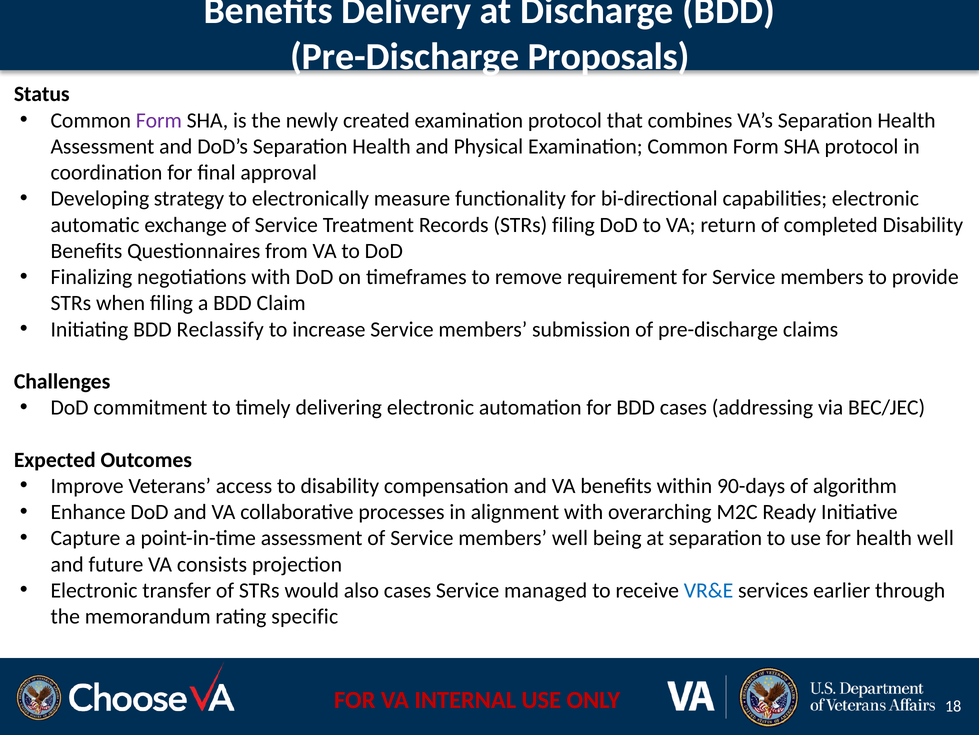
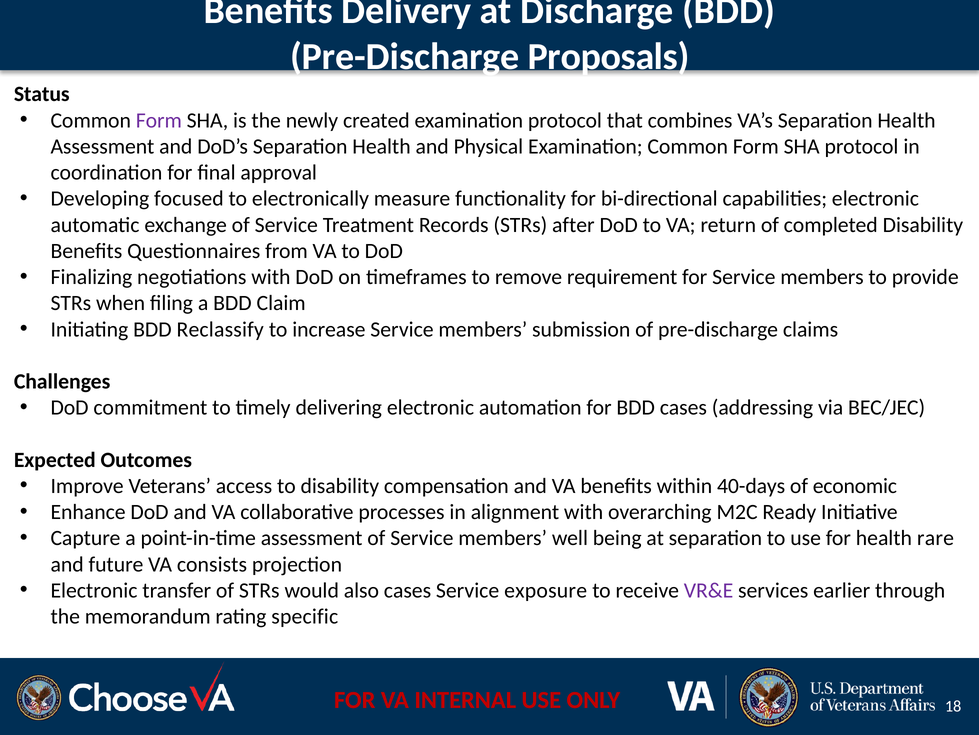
strategy: strategy -> focused (189, 199)
STRs filing: filing -> after (573, 225)
90-days: 90-days -> 40-days (751, 486)
algorithm: algorithm -> economic (855, 486)
health well: well -> rare (935, 538)
managed: managed -> exposure (546, 590)
VR&E colour: blue -> purple (709, 590)
